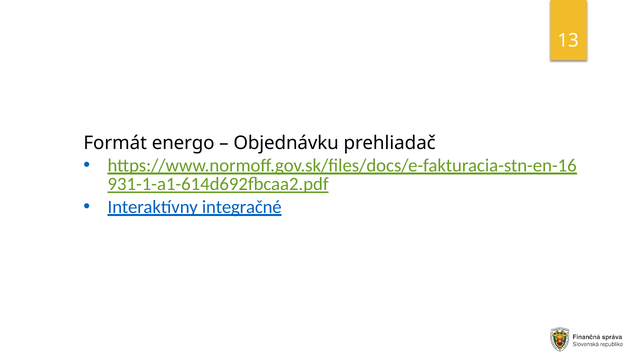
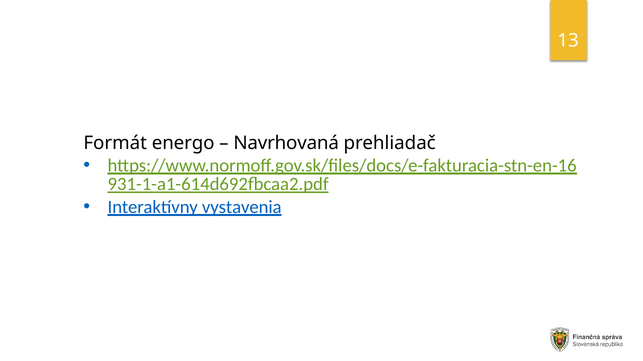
Objednávku: Objednávku -> Navrhovaná (286, 143)
integračné: integračné -> vystavenia (242, 207)
